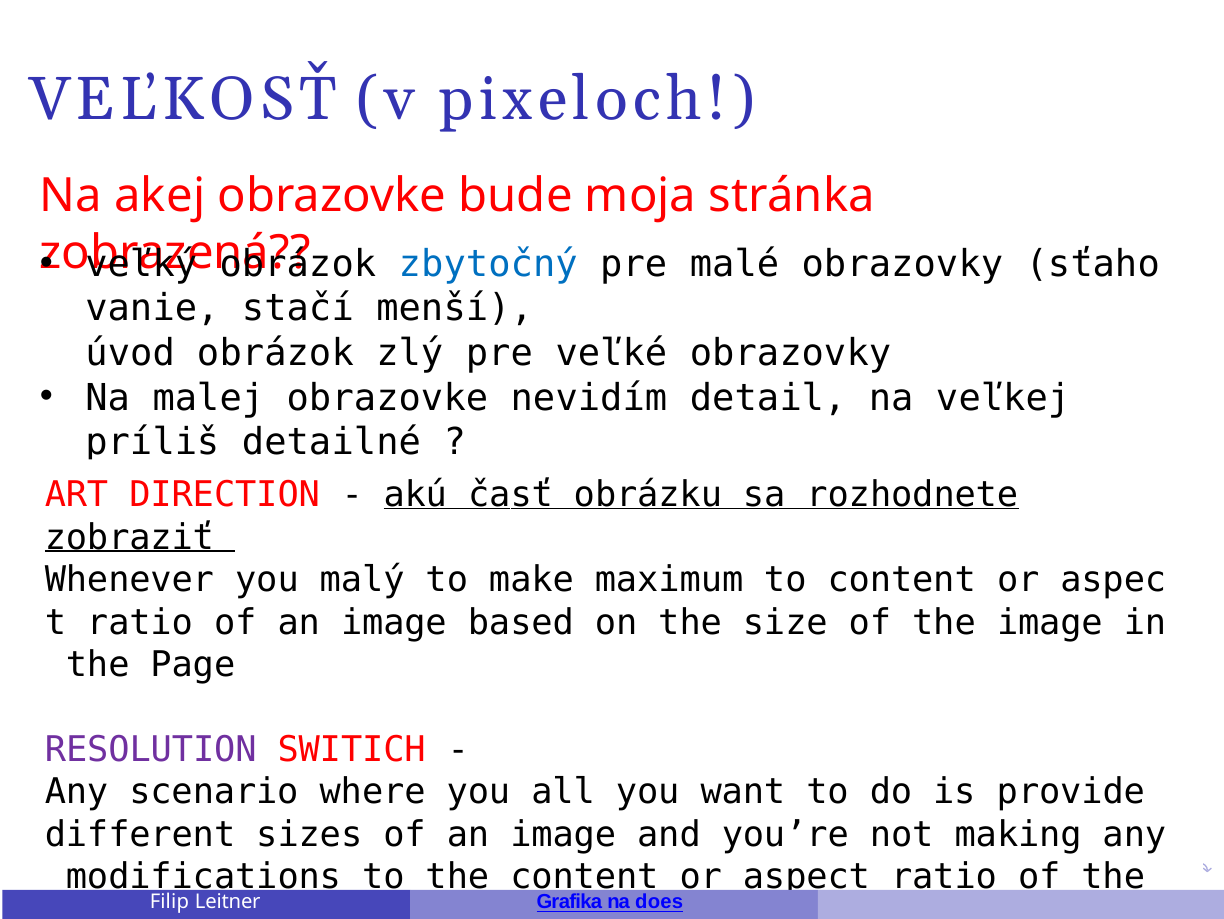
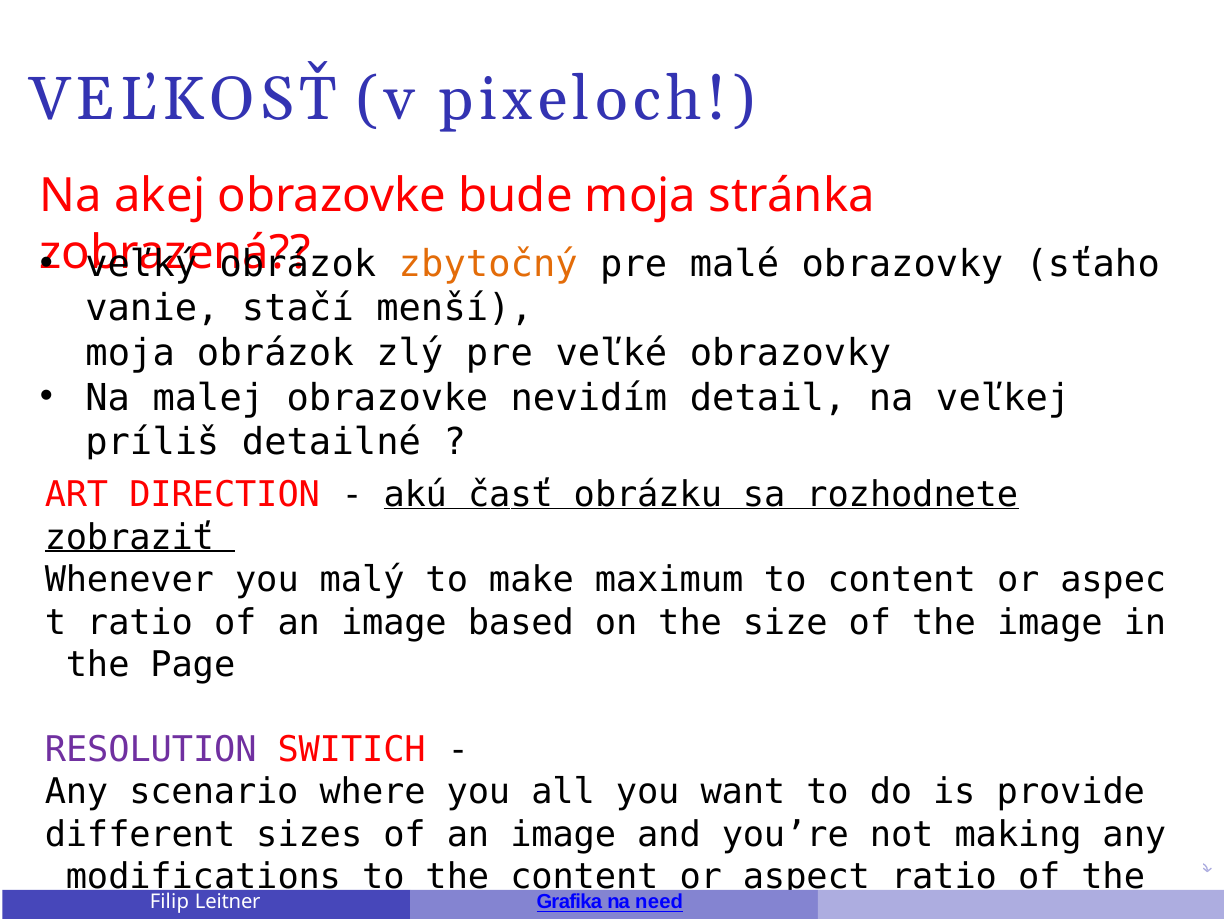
zbytočný colour: blue -> orange (488, 264)
úvod: úvod -> moja (130, 353)
does: does -> need (659, 902)
